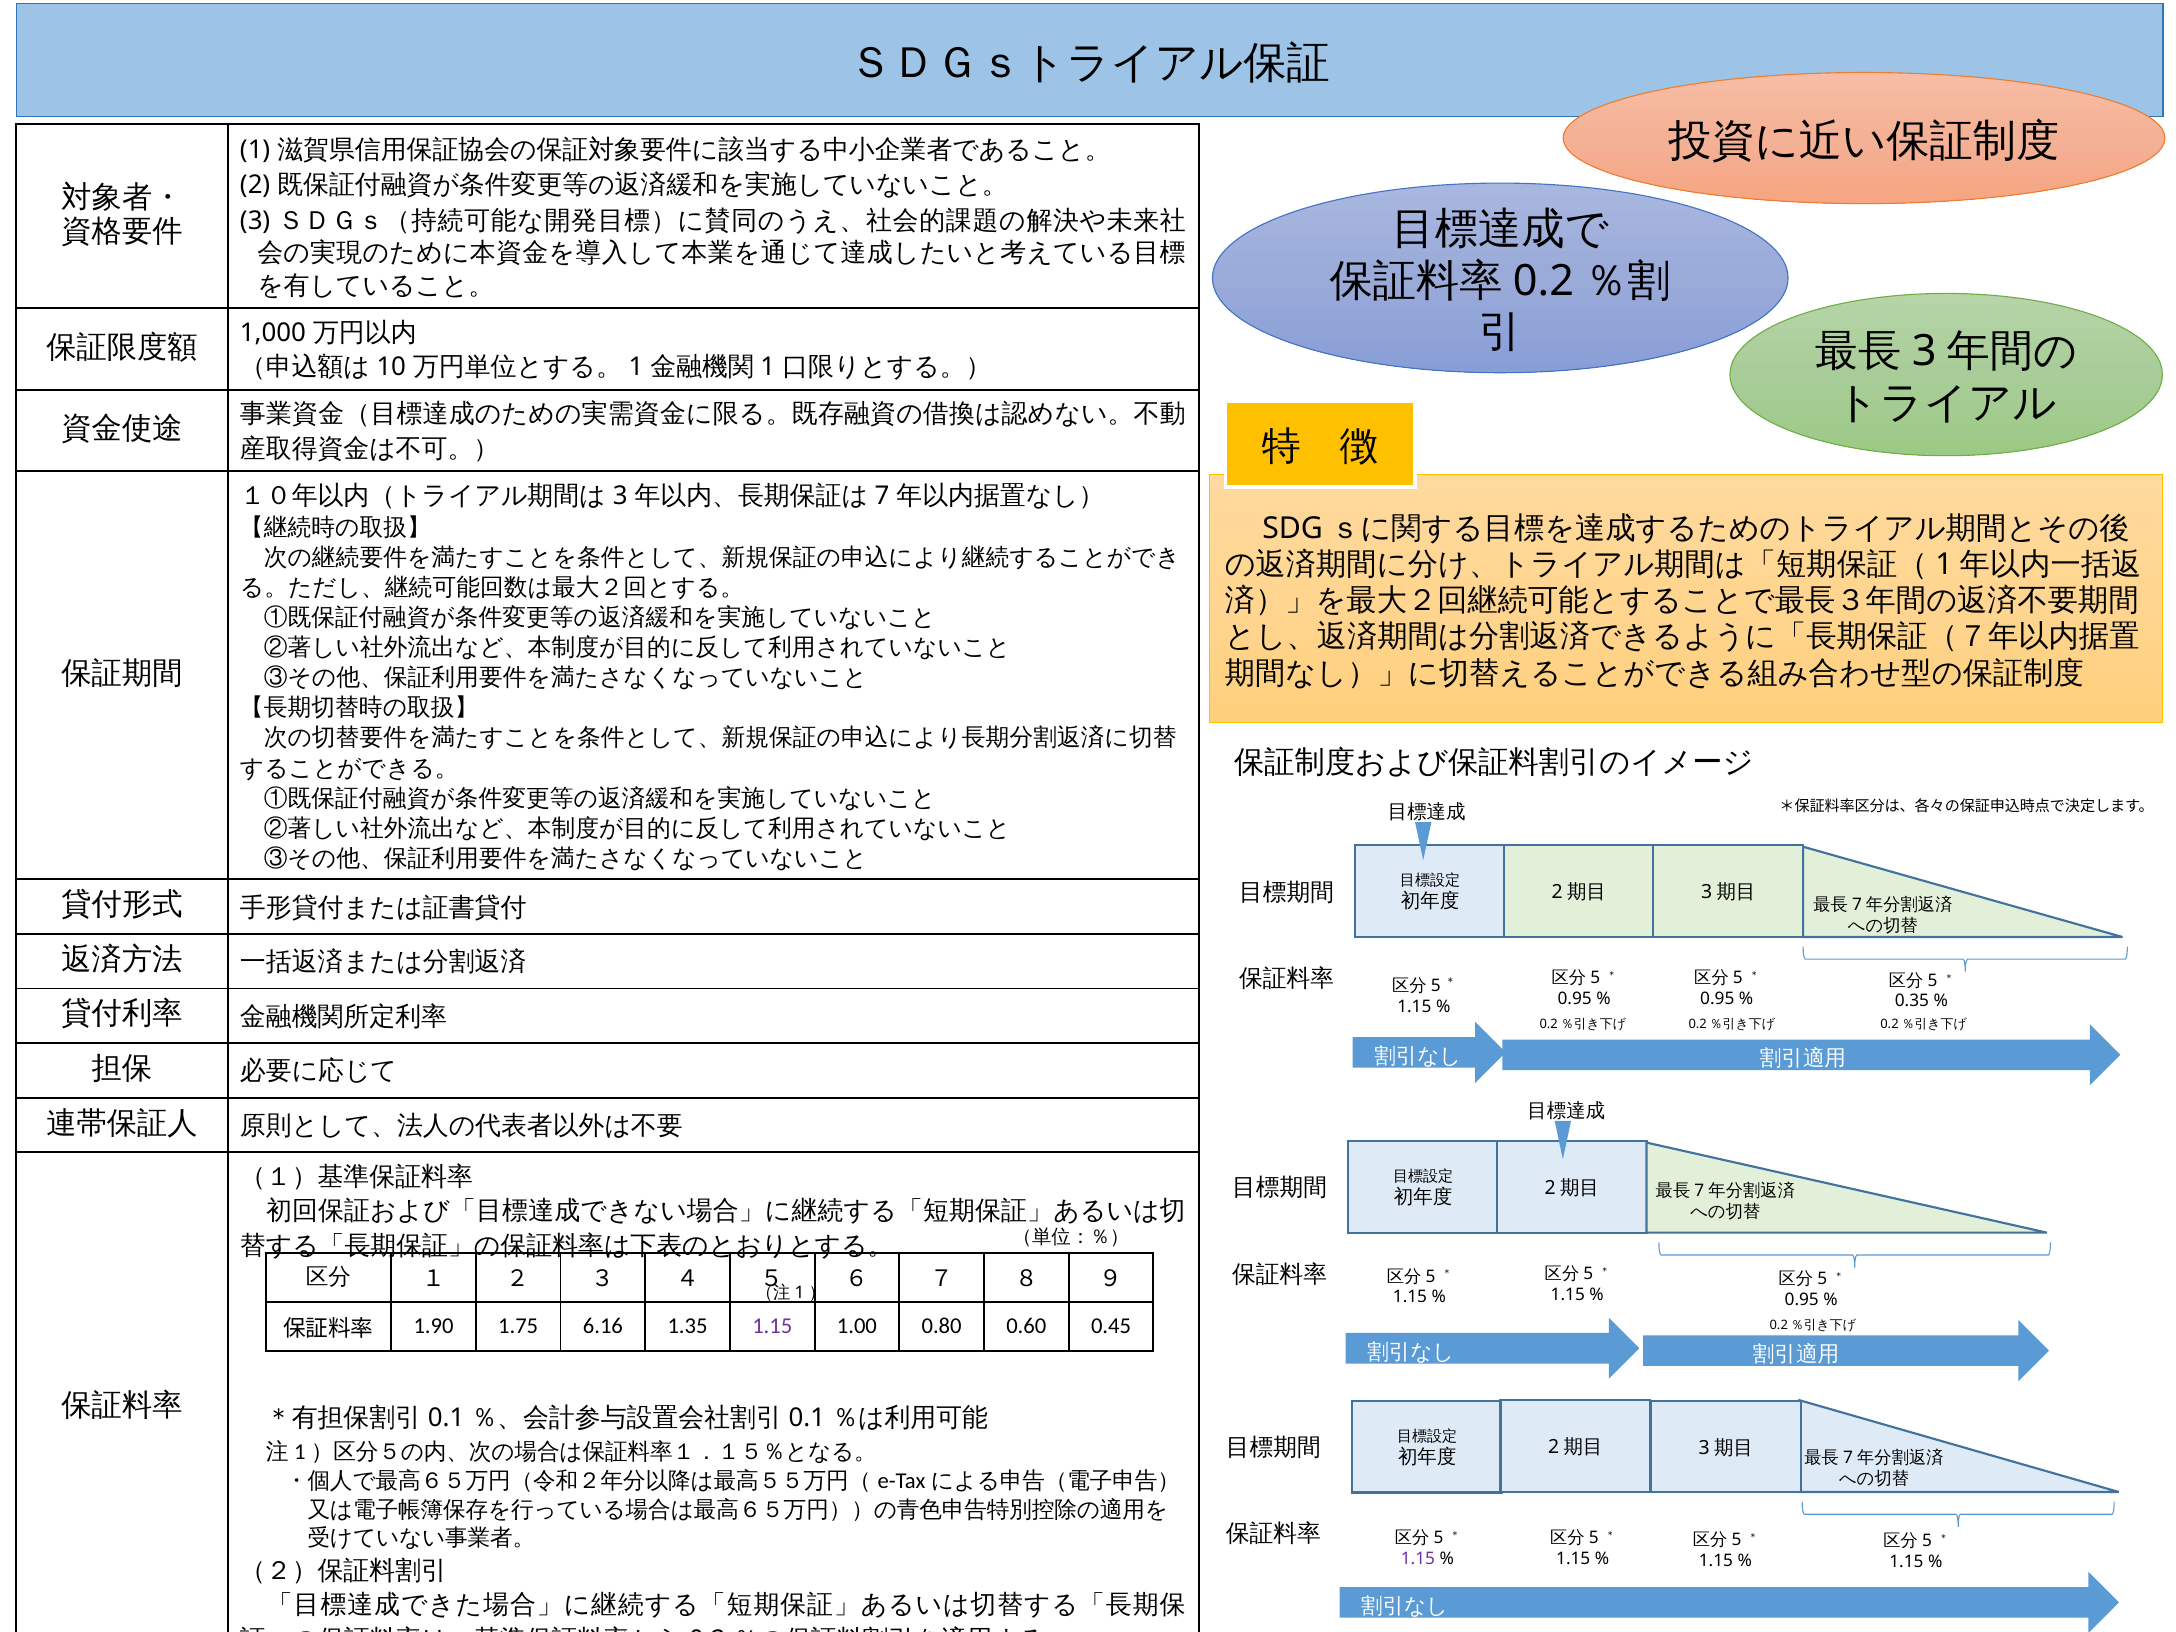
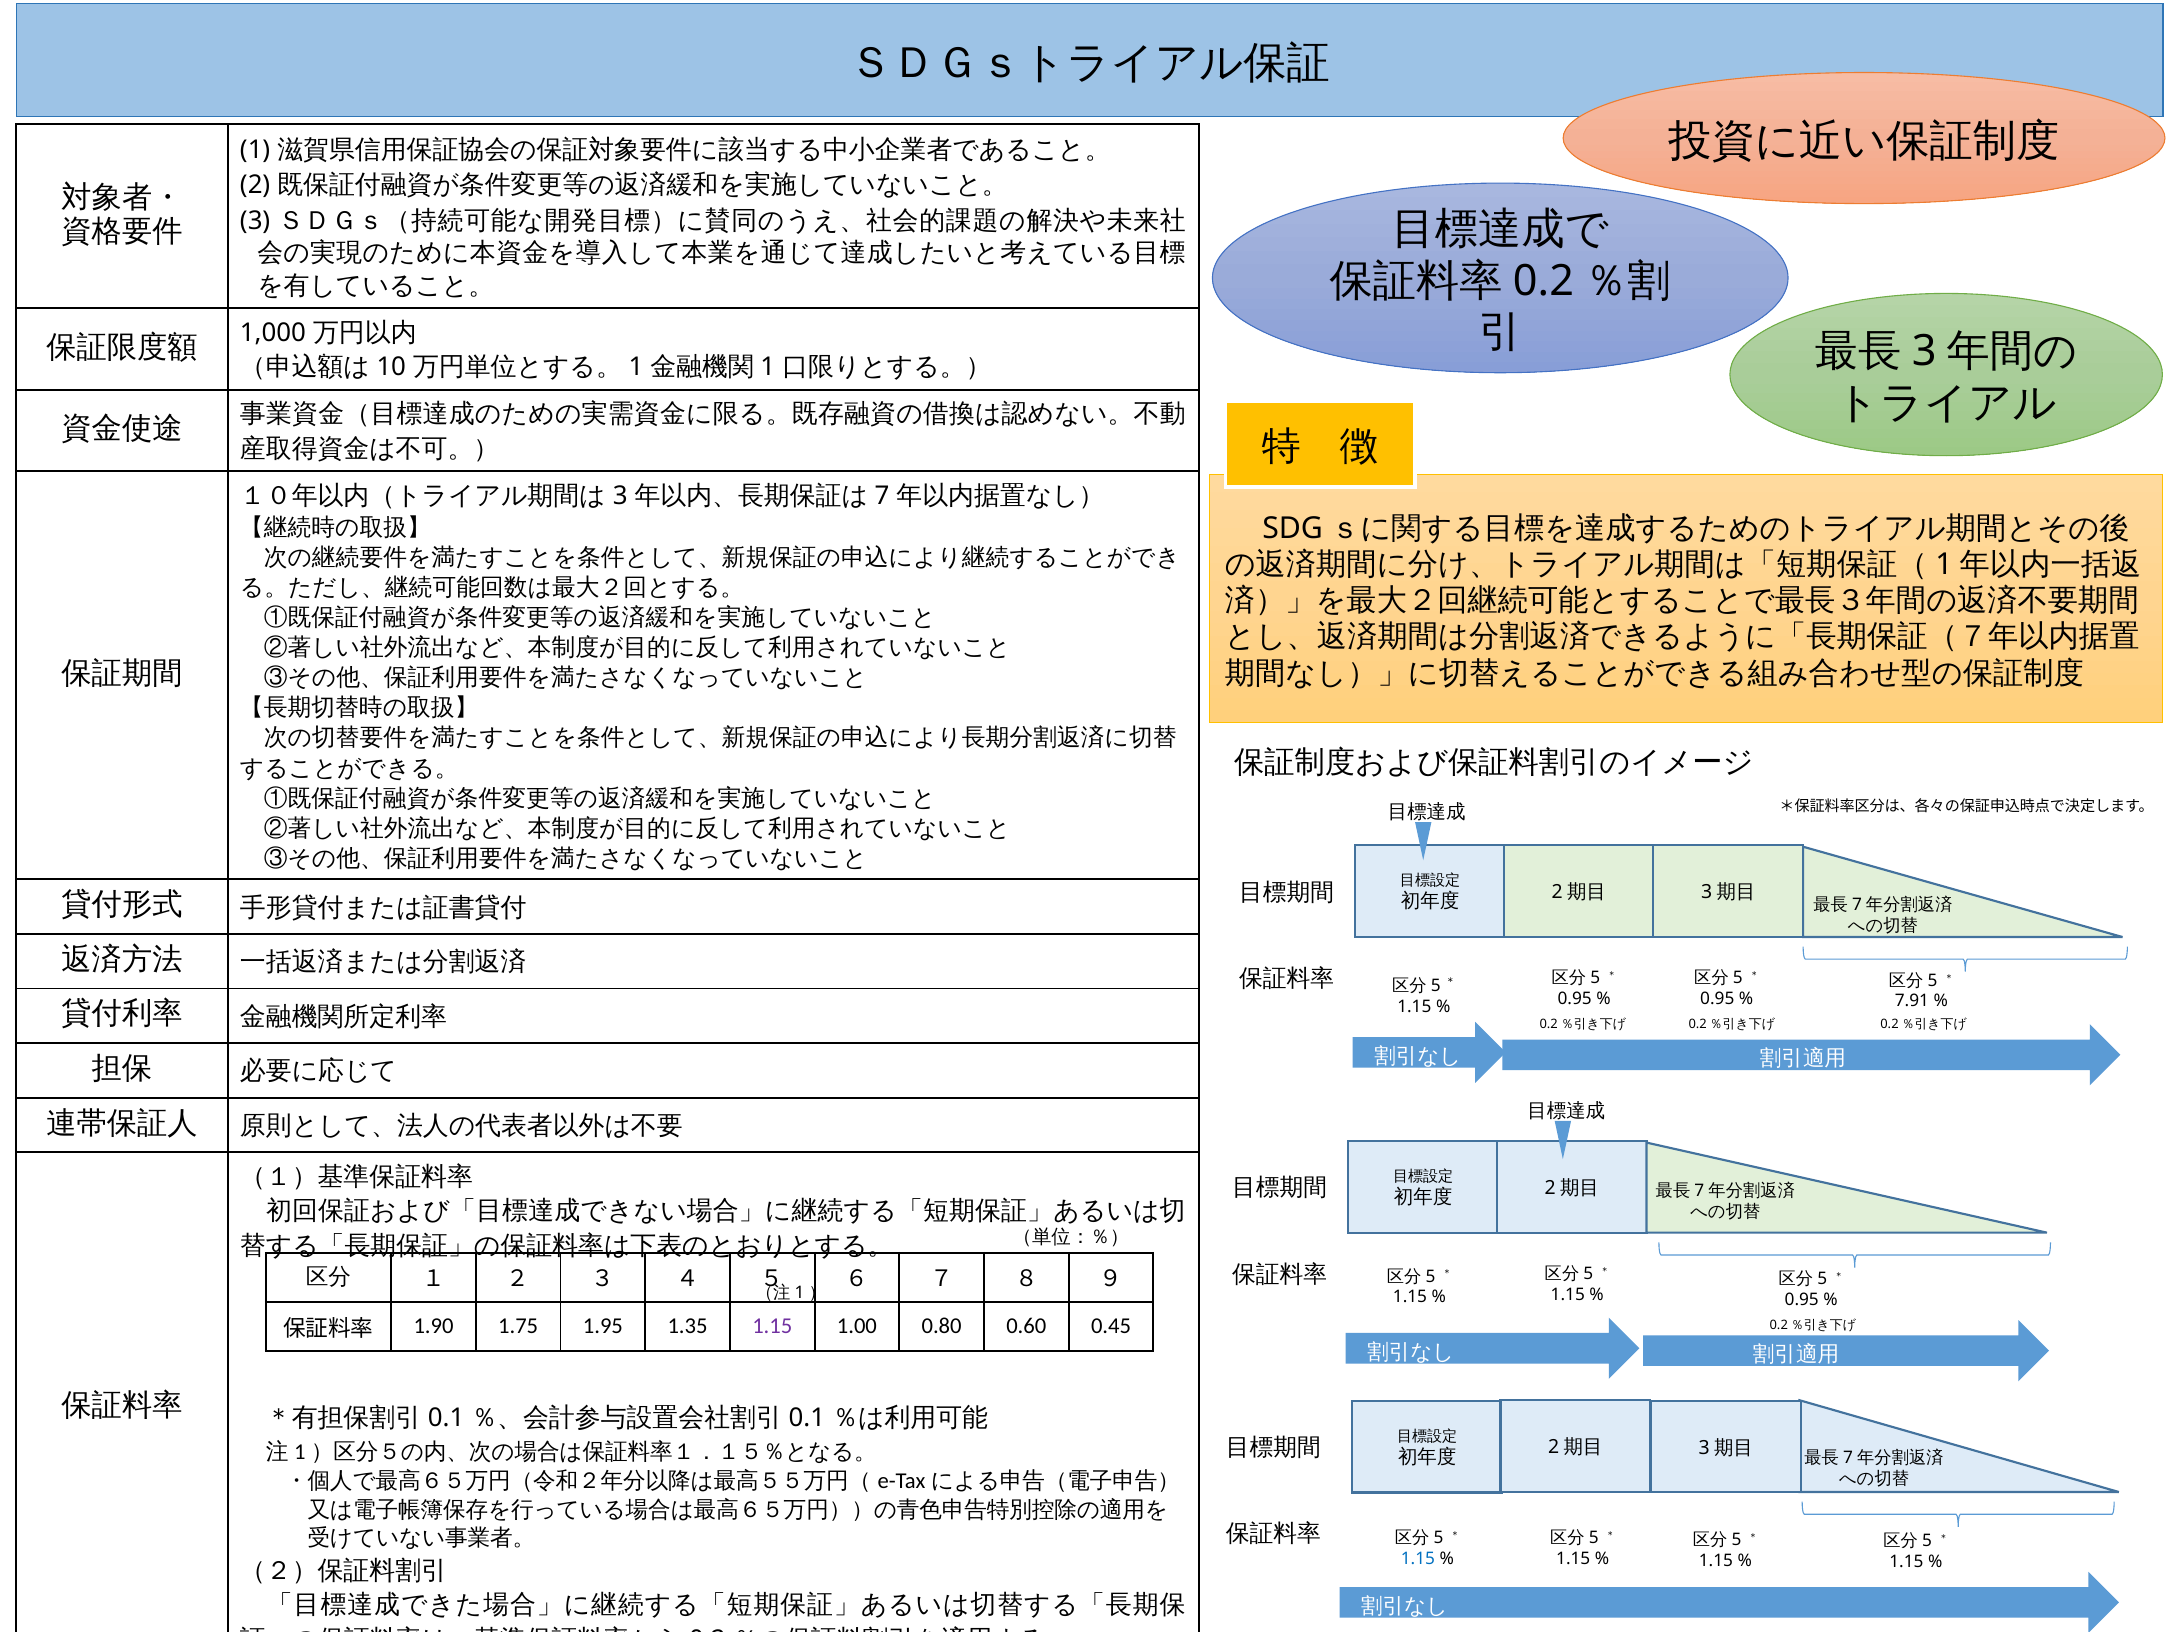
0.35: 0.35 -> 7.91 (1912, 1001)
6.16: 6.16 -> 1.95 (603, 1326)
1.15 colour: purple -> blue (1418, 1559)
